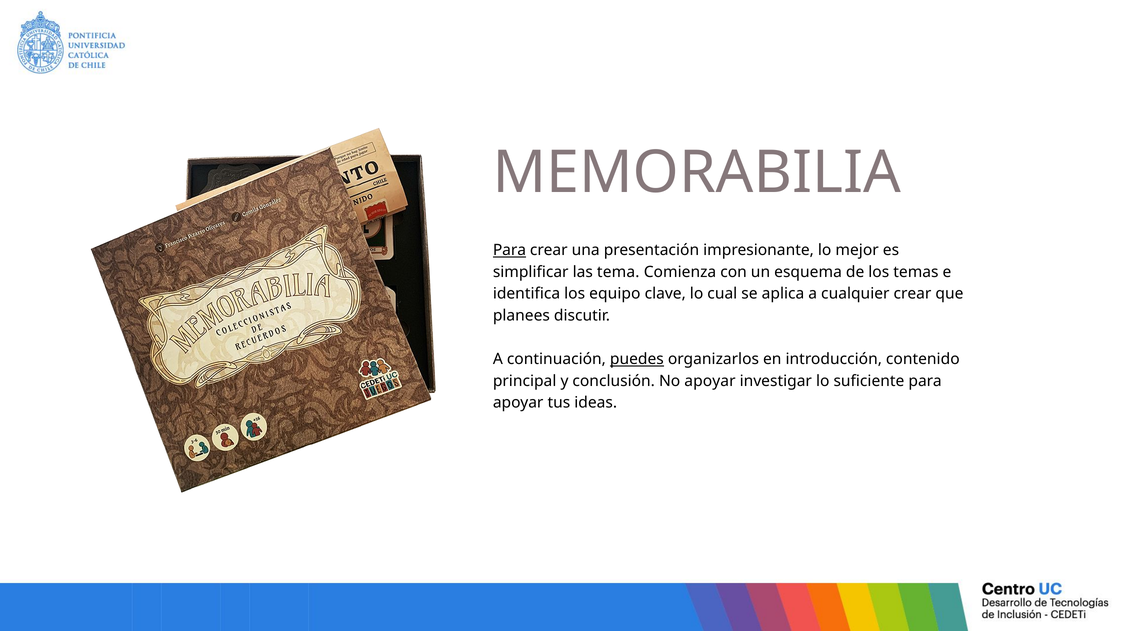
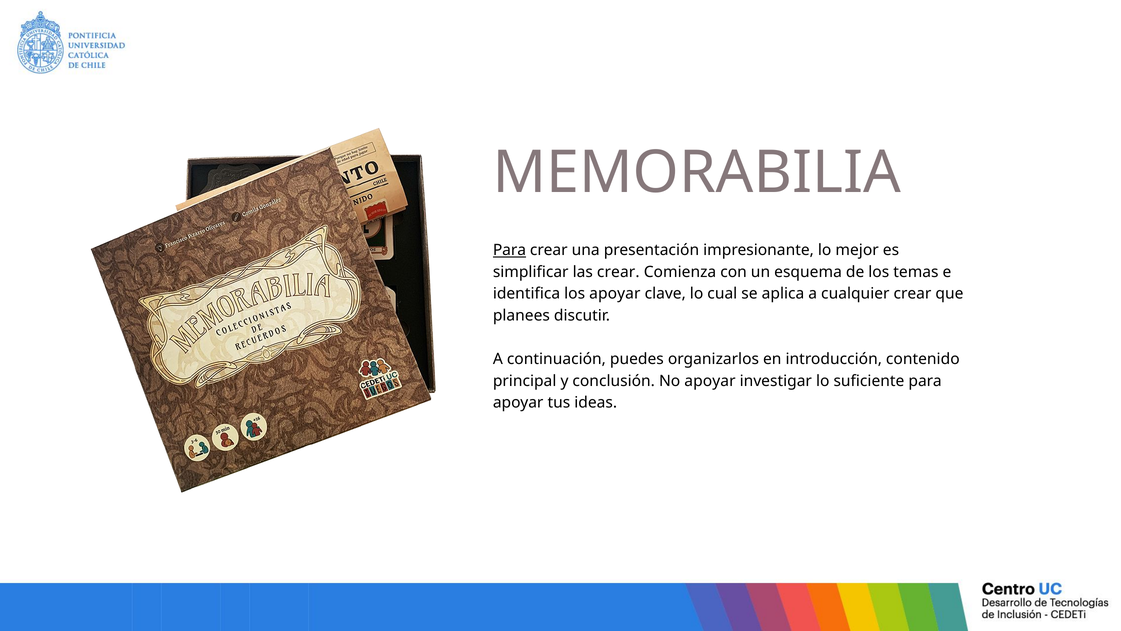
las tema: tema -> crear (618, 272)
los equipo: equipo -> apoyar (615, 294)
puedes underline: present -> none (637, 359)
